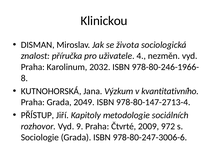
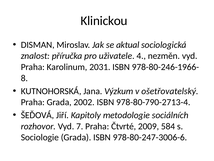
života: života -> aktual (128, 45)
2032: 2032 -> 2031 (100, 67)
kvantitativního: kvantitativního -> ošetřovatelský (170, 91)
2049: 2049 -> 2002 (84, 102)
978-80-147-2713-4: 978-80-147-2713-4 -> 978-80-790-2713-4 (153, 102)
PŘÍSTUP: PŘÍSTUP -> ŠEĎOVÁ (37, 115)
9: 9 -> 7 (80, 126)
972: 972 -> 584 (168, 126)
